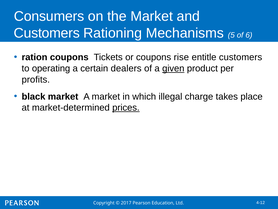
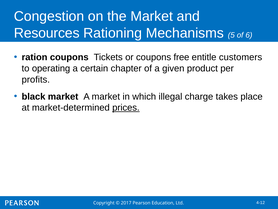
Consumers: Consumers -> Congestion (49, 16)
Customers: Customers -> Resources (47, 33)
rise: rise -> free (181, 57)
dealers: dealers -> chapter (126, 68)
given underline: present -> none (173, 68)
